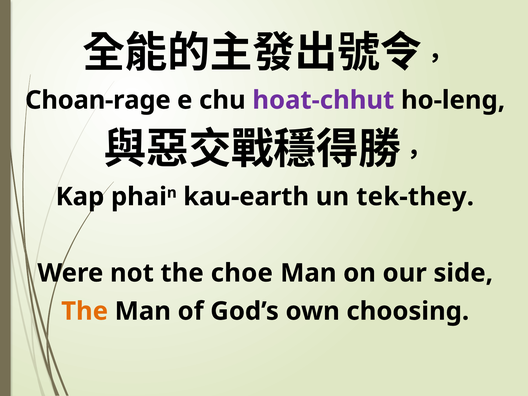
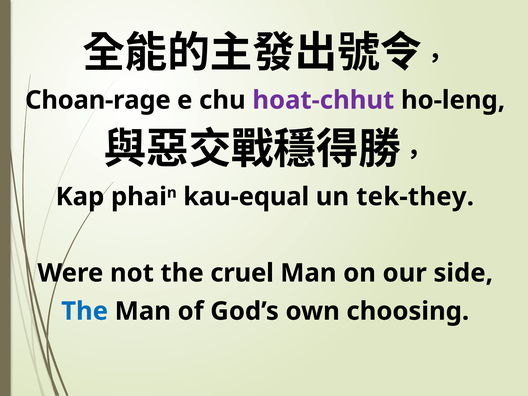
kau-earth: kau-earth -> kau-equal (246, 197)
choe: choe -> cruel (242, 273)
The colour: orange -> blue (85, 311)
